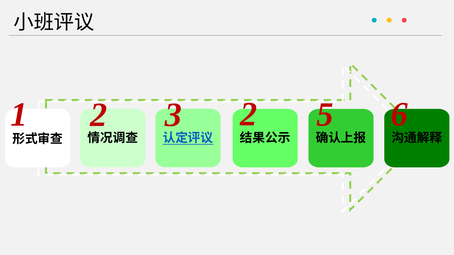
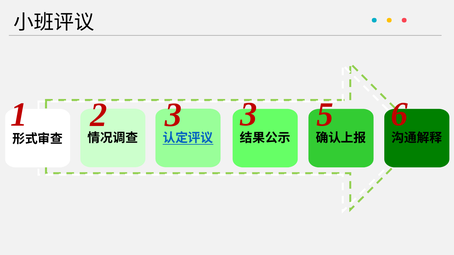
3 2: 2 -> 3 (249, 114)
